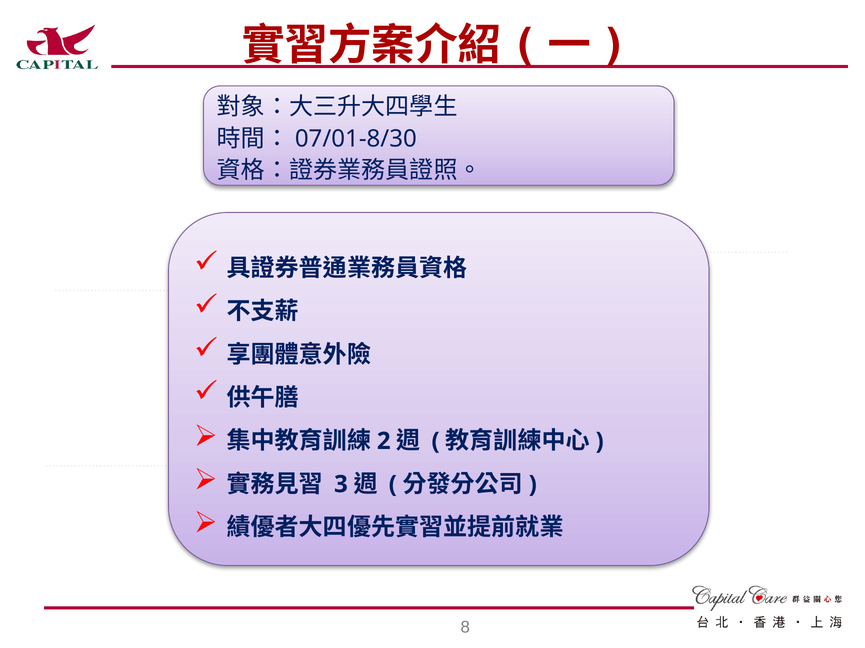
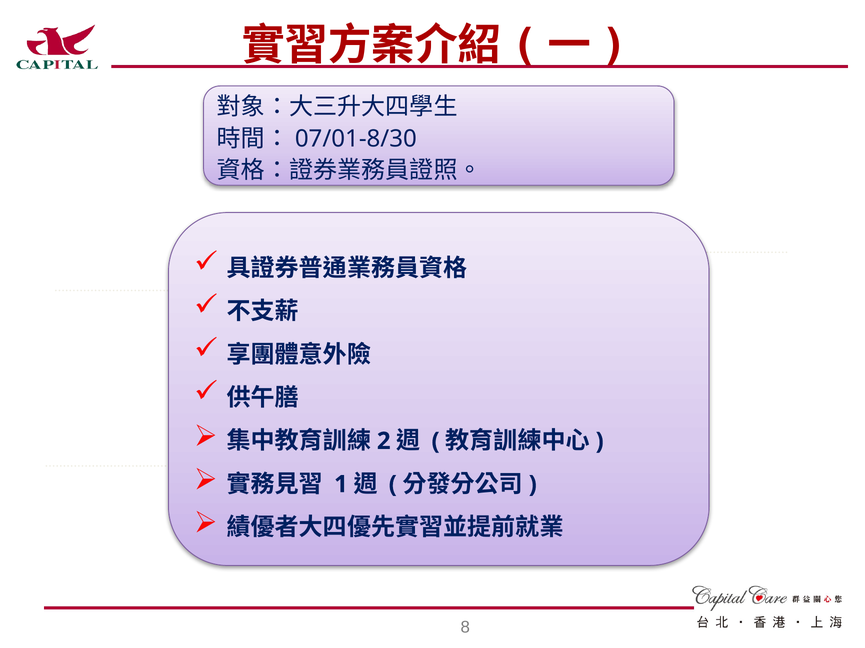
3: 3 -> 1 (341, 485)
